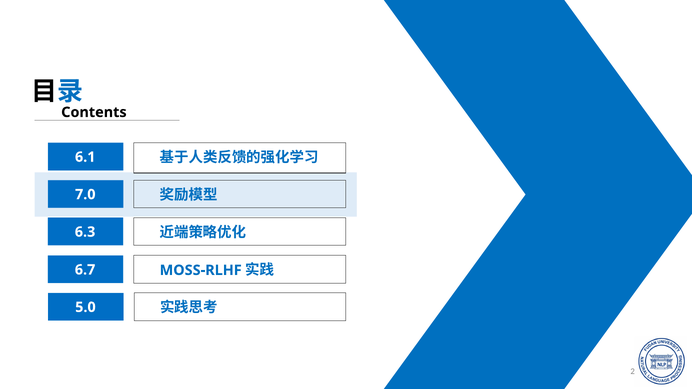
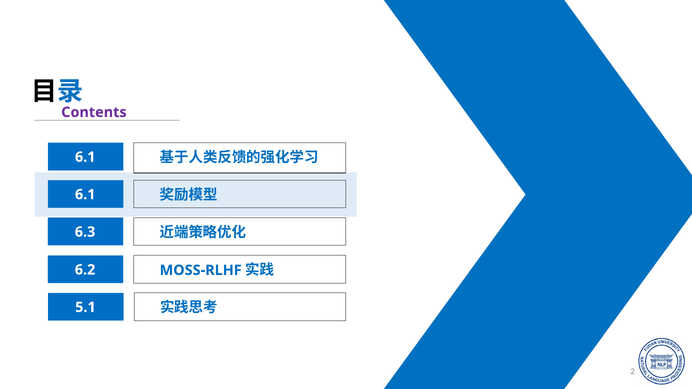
Contents colour: black -> purple (94, 112)
7.0: 7.0 -> 6.1 (85, 195)
6.7: 6.7 -> 6.2 (85, 270)
5.0: 5.0 -> 5.1 (85, 307)
